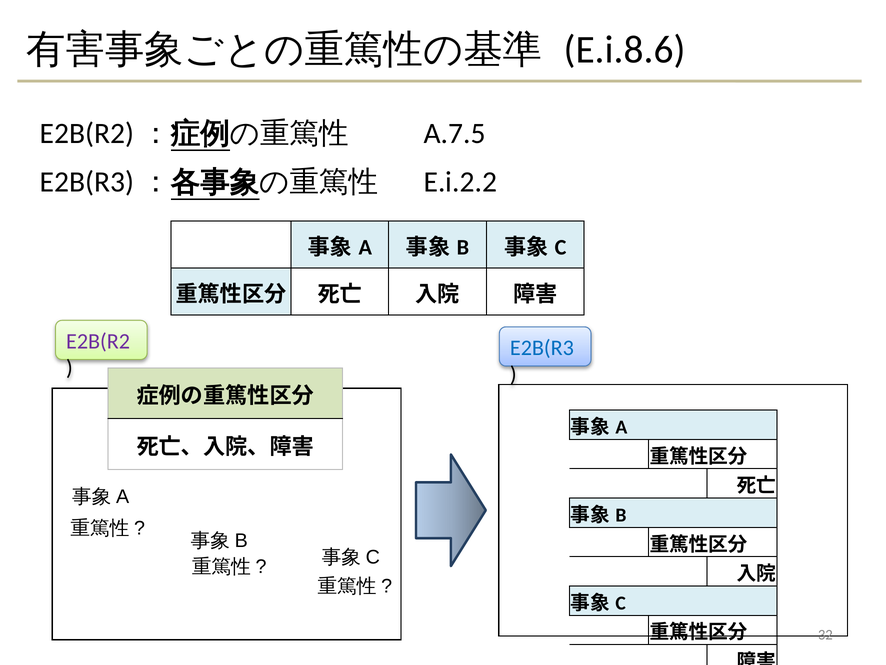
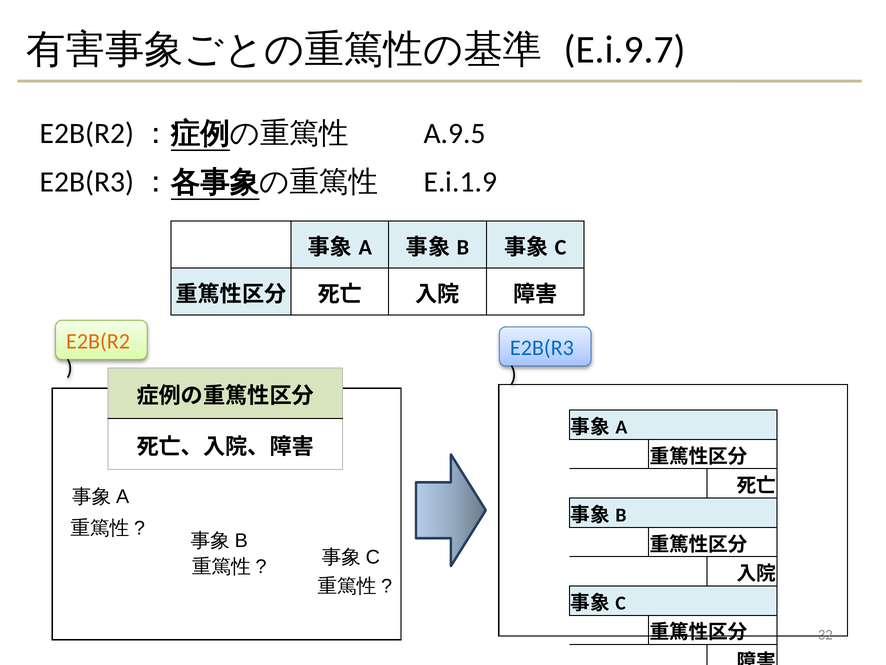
E.i.8.6: E.i.8.6 -> E.i.9.7 (625, 50)
A.7.5: A.7.5 -> A.9.5 (455, 133)
E.i.2.2: E.i.2.2 -> E.i.1.9 (460, 182)
E2B(R2 colour: purple -> orange (98, 341)
